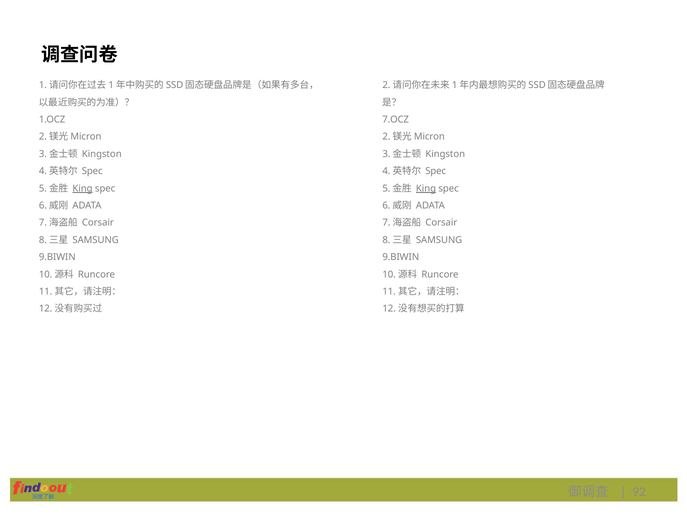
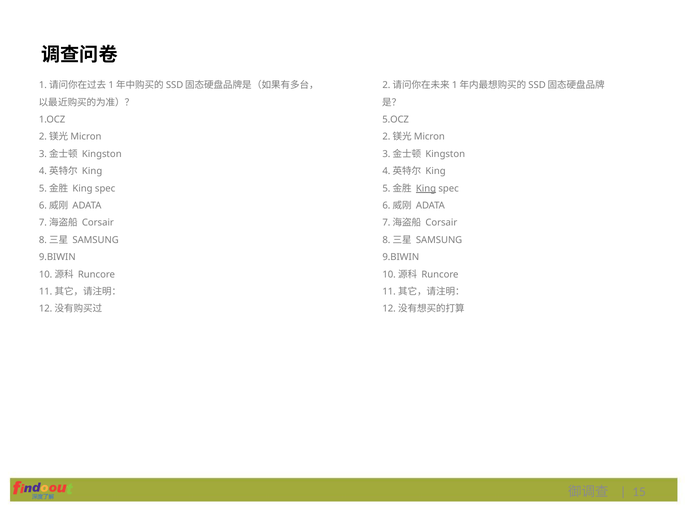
7.OCZ: 7.OCZ -> 5.OCZ (396, 120)
Spec: Spec -> King (92, 171)
Spec: Spec -> King (436, 171)
King underline: present -> none (83, 188)
92: 92 -> 15 (639, 492)
